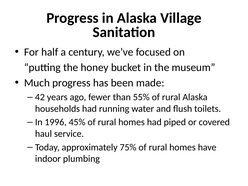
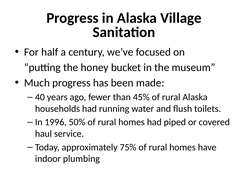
42: 42 -> 40 (40, 97)
55%: 55% -> 45% (141, 97)
45%: 45% -> 50% (77, 122)
